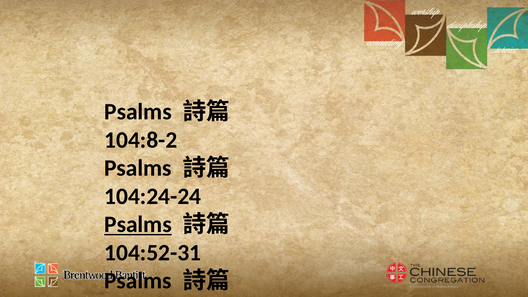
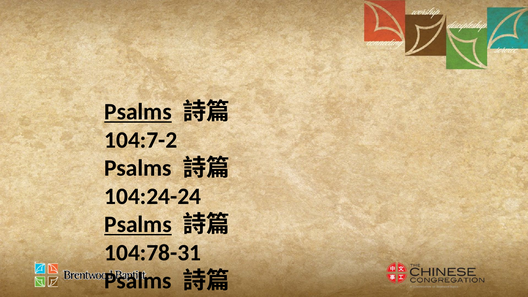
Psalms underline: none -> present (138, 112)
104:8-2: 104:8-2 -> 104:7-2 (141, 140)
104:52-31: 104:52-31 -> 104:78-31 (153, 253)
